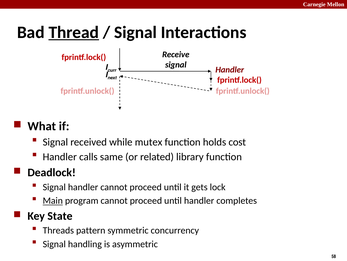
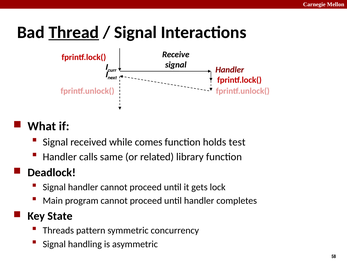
mutex: mutex -> comes (149, 142)
cost: cost -> test (237, 142)
Main underline: present -> none (53, 200)
